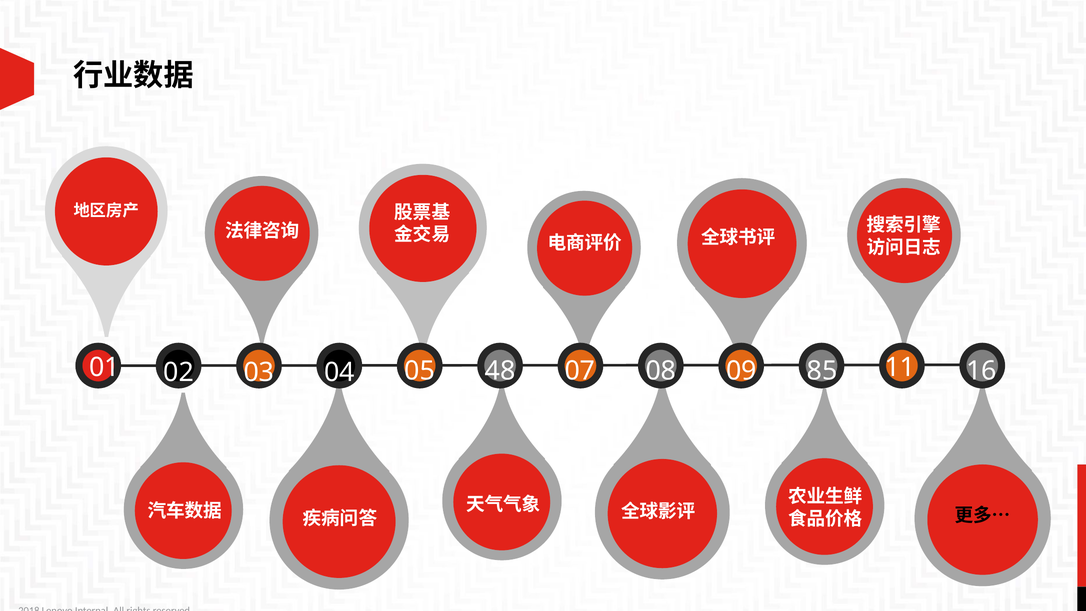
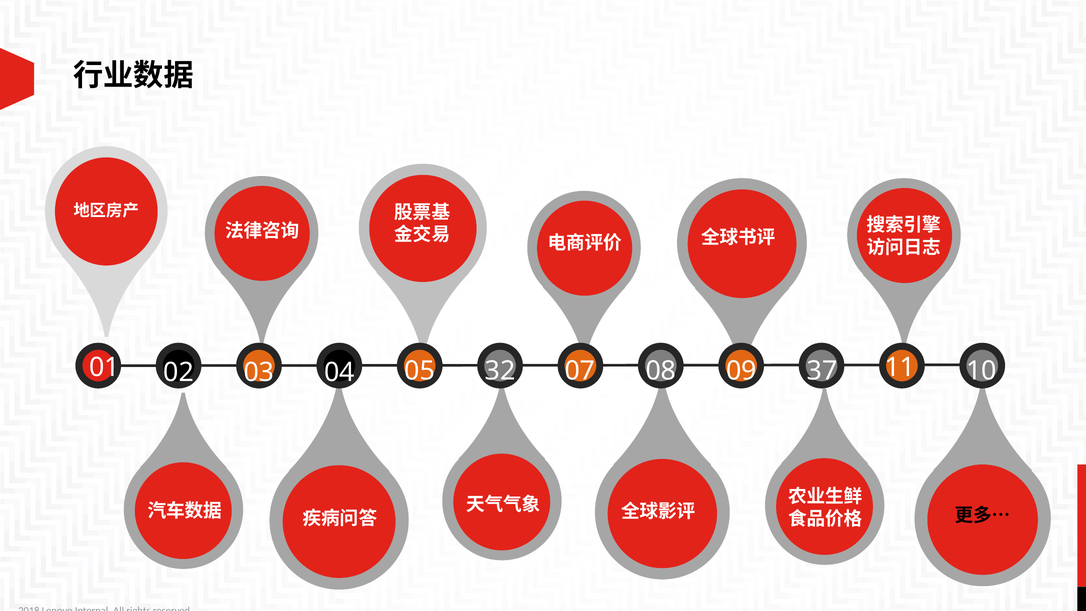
02 48: 48 -> 32 (500, 371)
85: 85 -> 37 (822, 371)
16: 16 -> 10 (981, 371)
